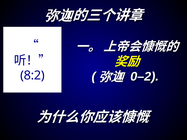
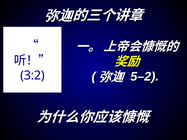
0–2: 0–2 -> 5–2 (145, 77)
8:2: 8:2 -> 3:2 (32, 76)
